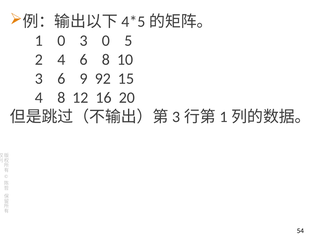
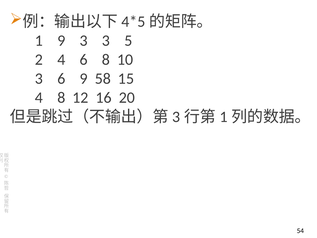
1 0: 0 -> 9 (61, 41)
3 0: 0 -> 3 (106, 41)
92: 92 -> 58 (103, 79)
